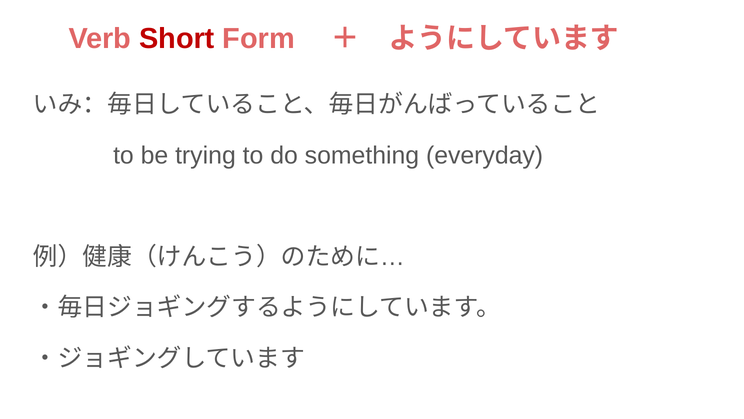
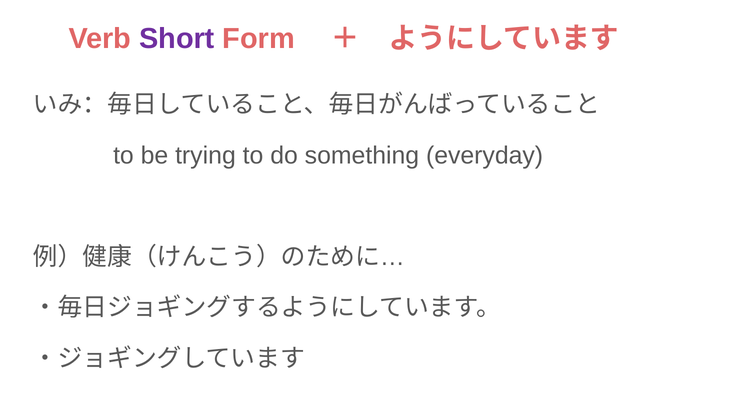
Short colour: red -> purple (177, 38)
